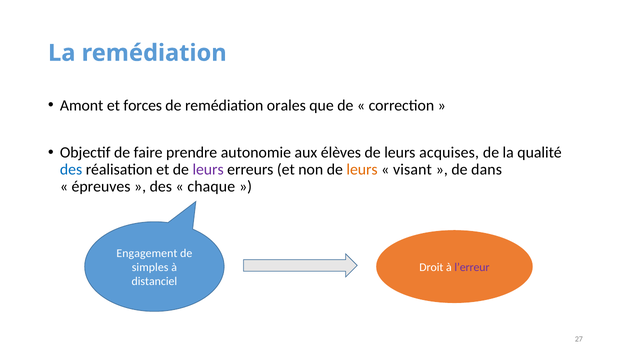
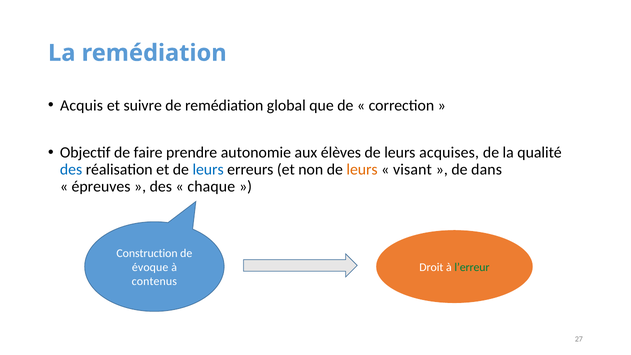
Amont: Amont -> Acquis (82, 105)
forces: forces -> suivre (143, 105)
orales: orales -> global (286, 105)
leurs colour: purple -> blue (208, 170)
Engagement: Engagement -> Construction (147, 253)
simples: simples -> évoque (150, 267)
l’erreur colour: purple -> green (472, 267)
distanciel: distanciel -> contenus (154, 282)
